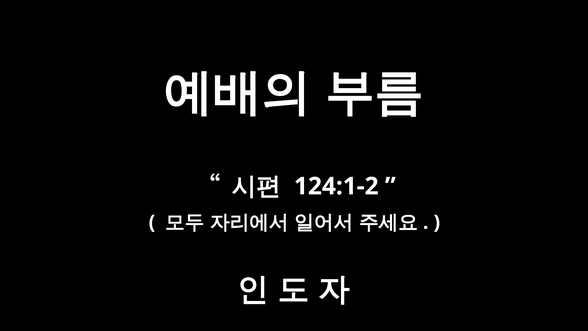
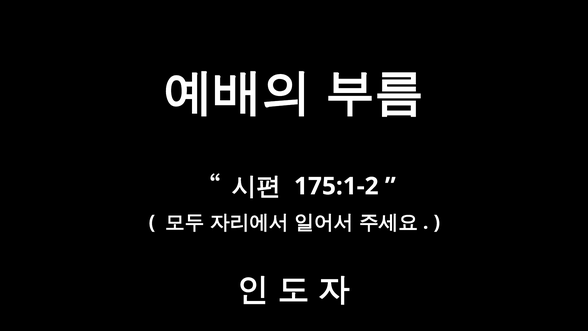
124:1-2: 124:1-2 -> 175:1-2 (336, 186)
